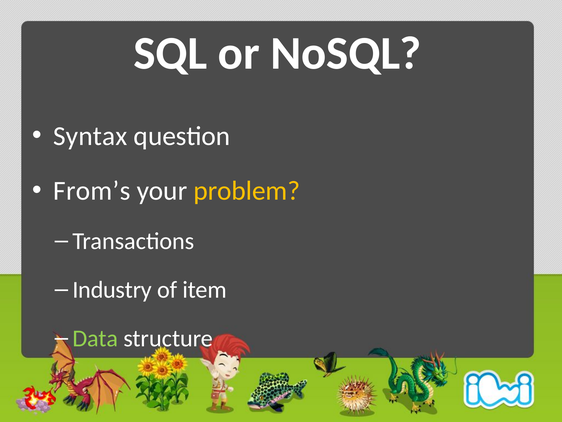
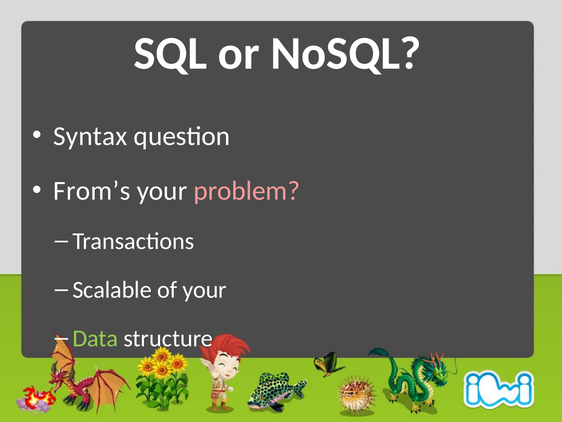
problem colour: yellow -> pink (247, 191)
Industry: Industry -> Scalable (112, 289)
of item: item -> your (205, 289)
